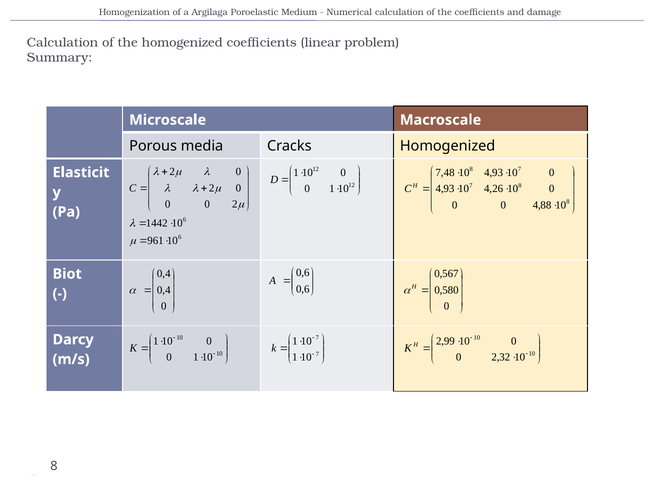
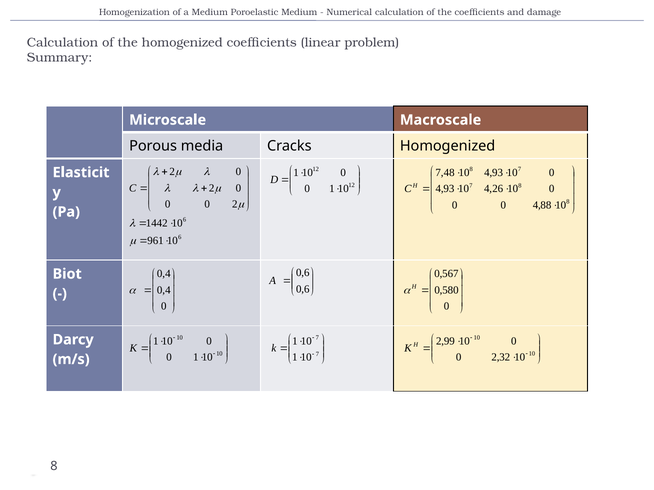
a Argilaga: Argilaga -> Medium (210, 12)
